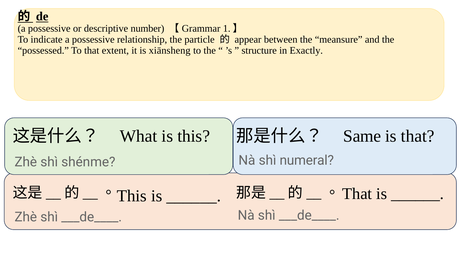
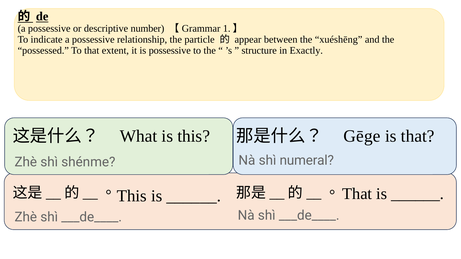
meansure: meansure -> xuéshēng (339, 40)
is xiānsheng: xiānsheng -> possessive (170, 50)
Same: Same -> Gēge (362, 136)
